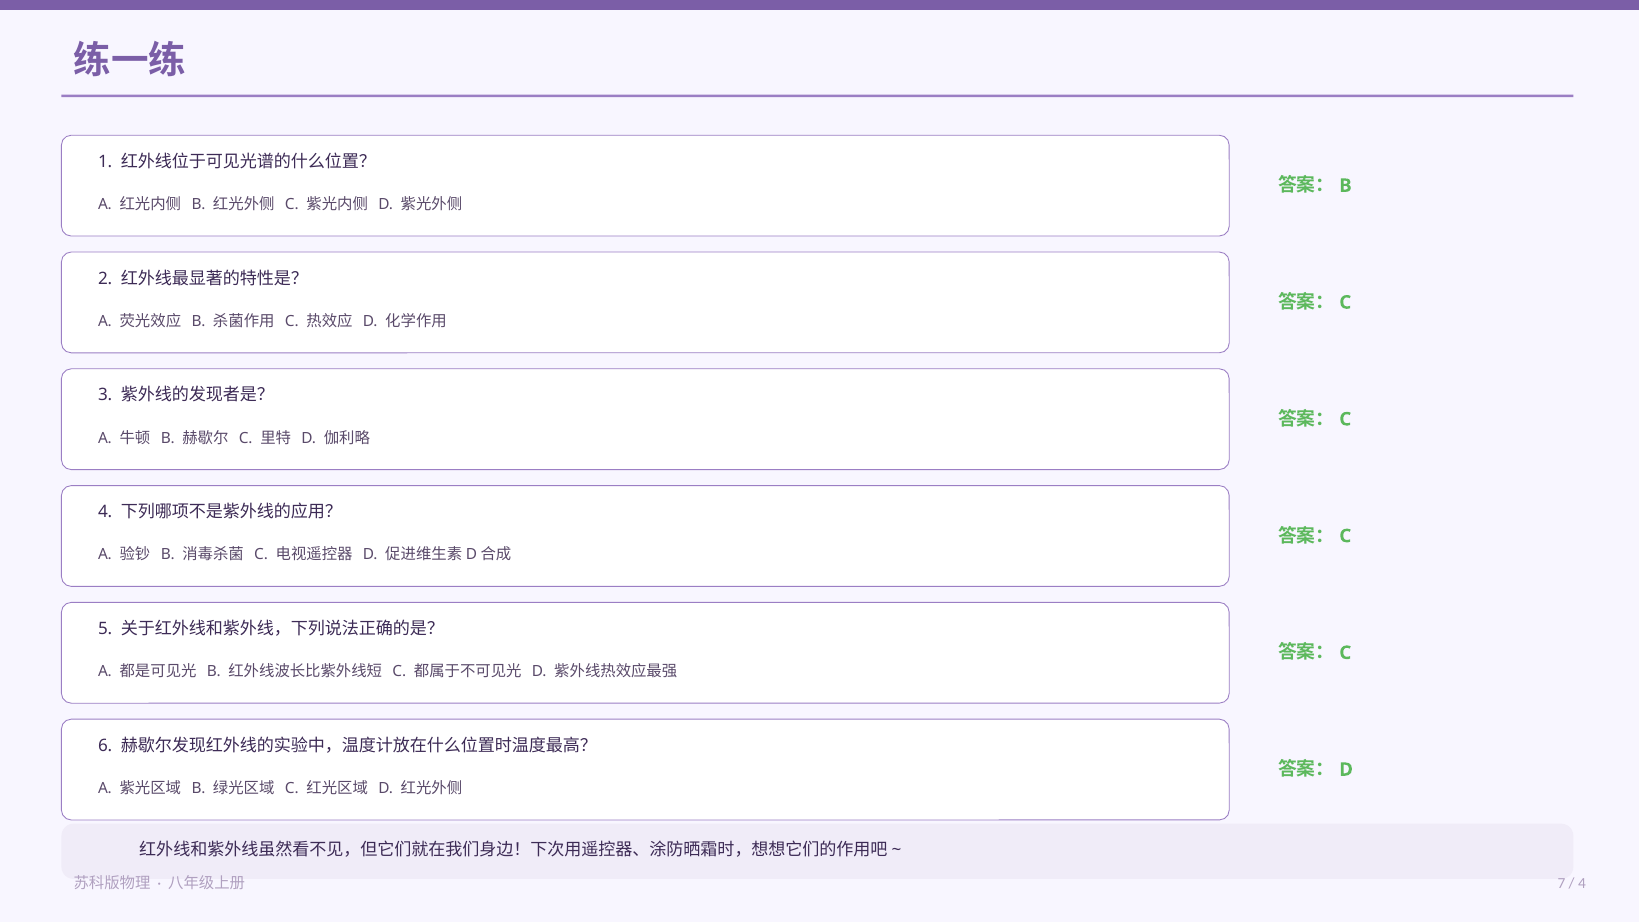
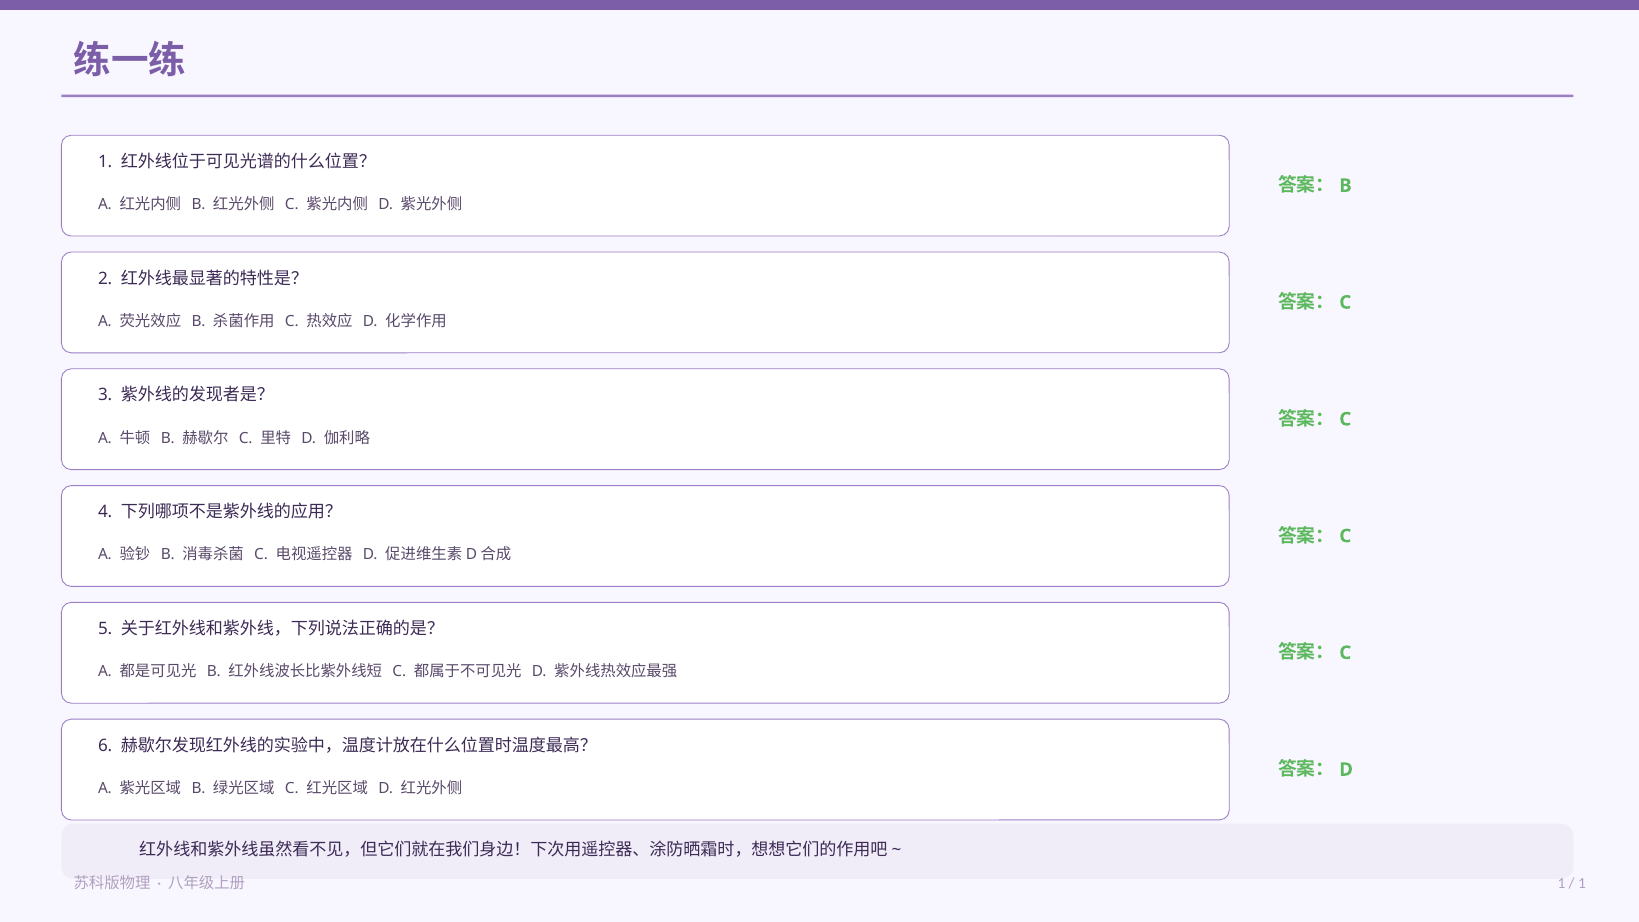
7: 7 -> 1 (1562, 883)
4: 4 -> 1 (1582, 883)
